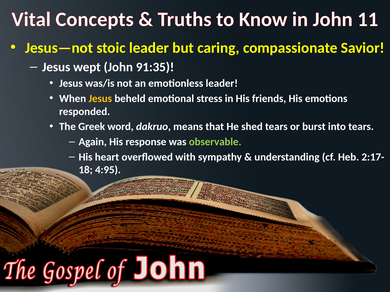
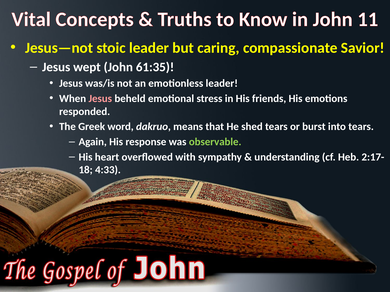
91:35: 91:35 -> 61:35 (155, 67)
Jesus colour: yellow -> pink (100, 99)
4:95: 4:95 -> 4:33 (108, 170)
